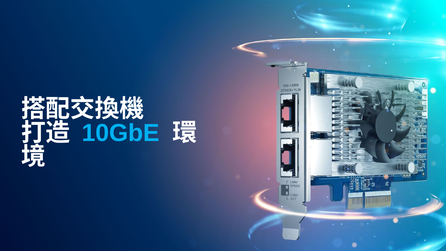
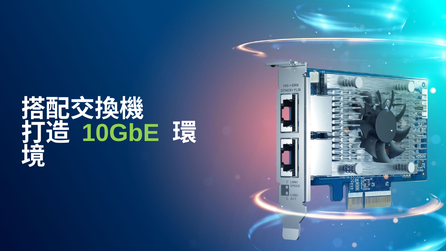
10GbE colour: light blue -> light green (121, 133)
